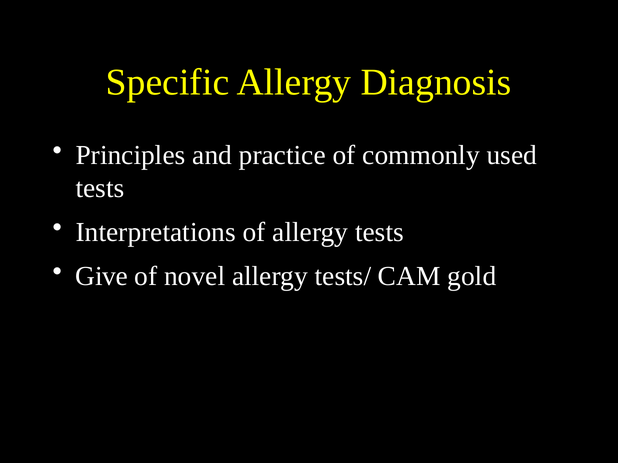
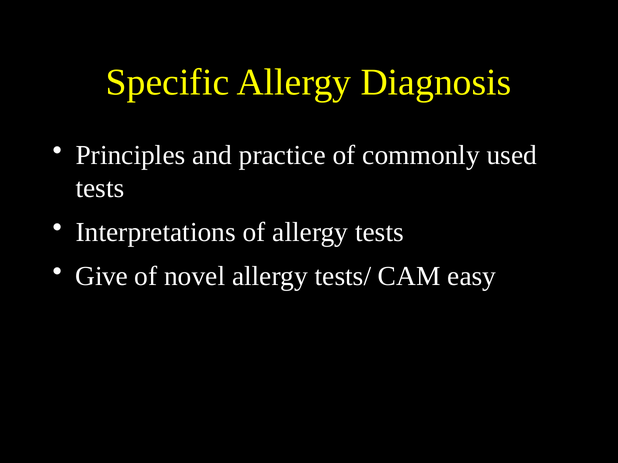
gold: gold -> easy (472, 276)
